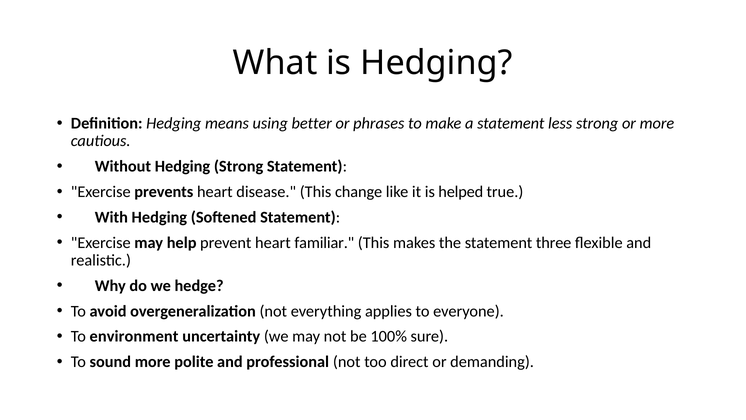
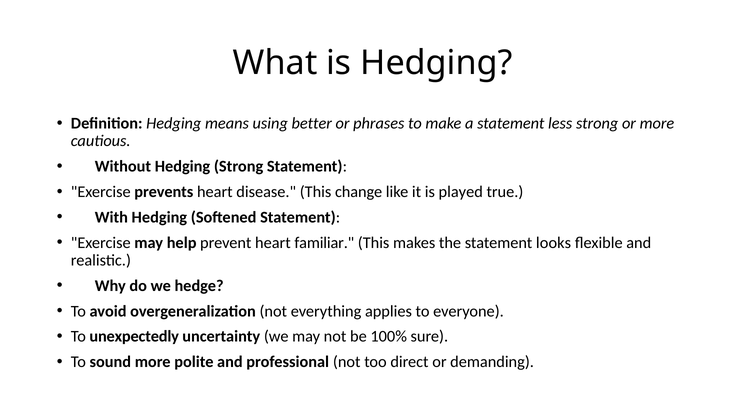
helped: helped -> played (461, 192)
three: three -> looks (554, 242)
environment: environment -> unexpectedly (134, 336)
